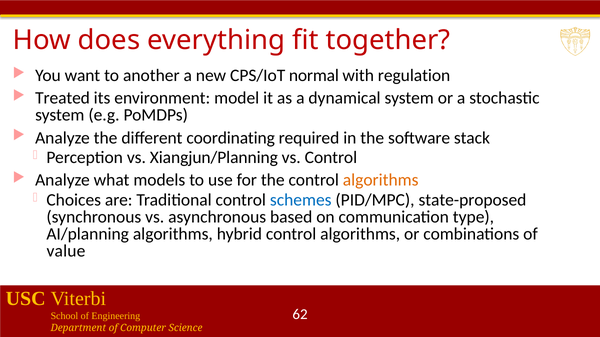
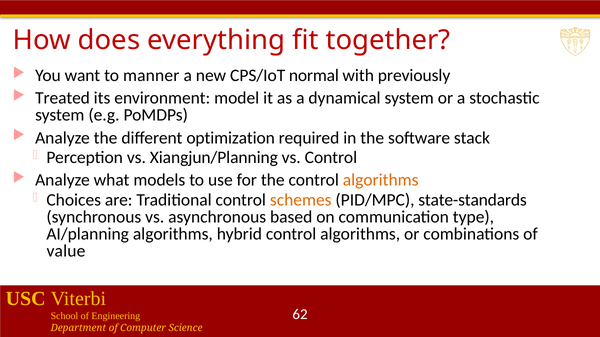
another: another -> manner (151, 76)
regulation: regulation -> previously (414, 76)
coordinating: coordinating -> optimization (231, 138)
schemes colour: blue -> orange (301, 200)
state-proposed: state-proposed -> state-standards (472, 200)
